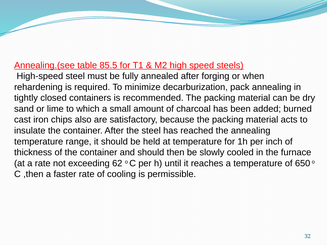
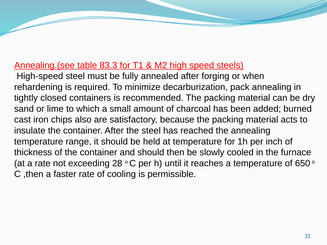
85.5: 85.5 -> 83.3 (108, 65)
62: 62 -> 28 (117, 163)
